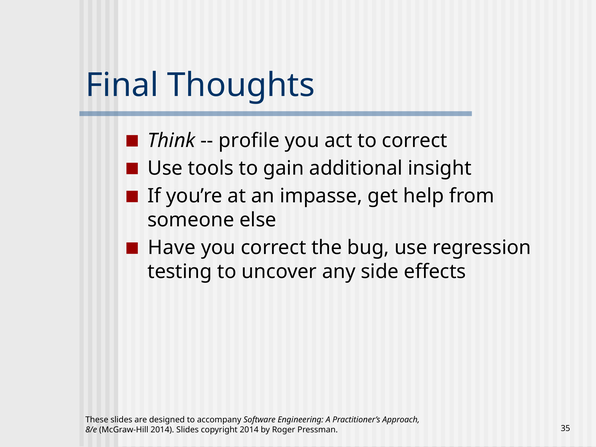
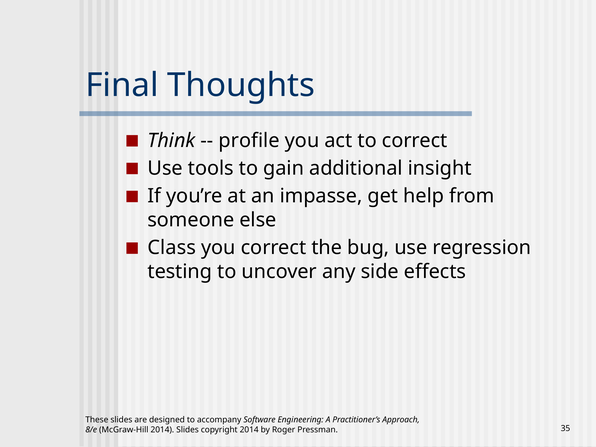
Have: Have -> Class (172, 248)
